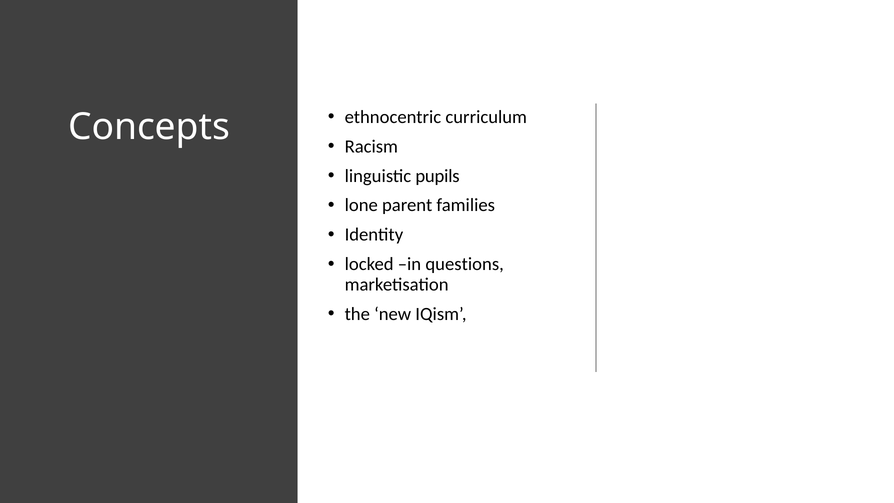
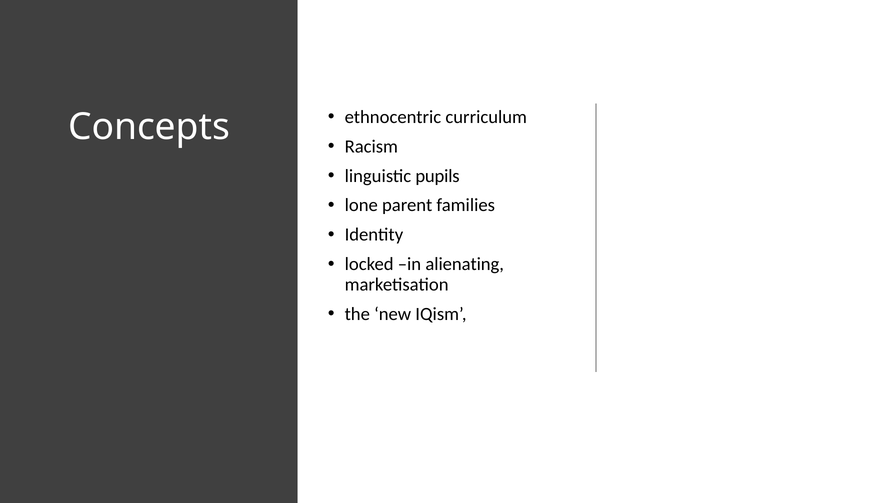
questions: questions -> alienating (465, 264)
